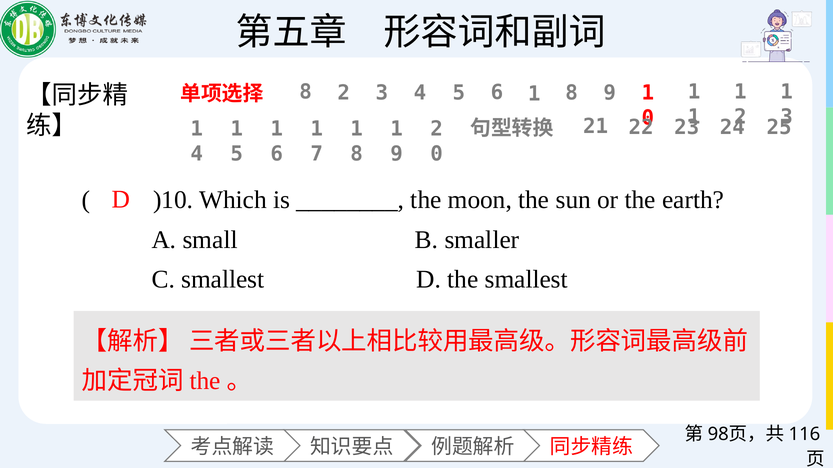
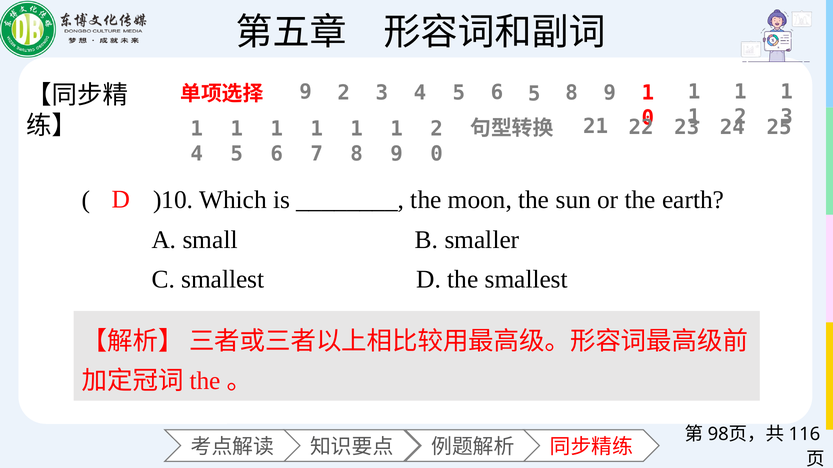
8: 8 -> 9 (306, 92)
5 6 1: 1 -> 5 (534, 94)
